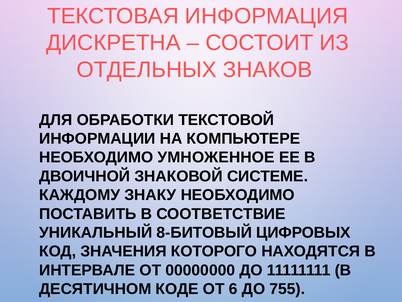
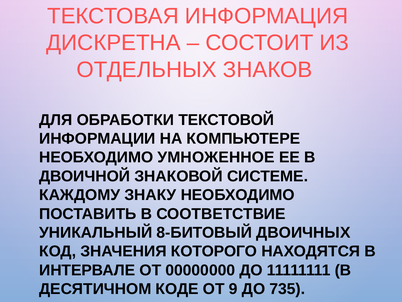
ЦИФРОВЫХ: ЦИФРОВЫХ -> ДВОИЧНЫХ (303, 232)
6: 6 -> 9 (233, 289)
755: 755 -> 735 (287, 289)
